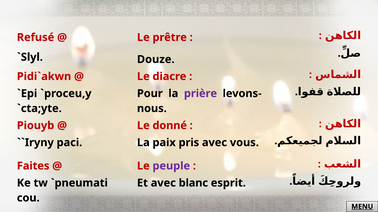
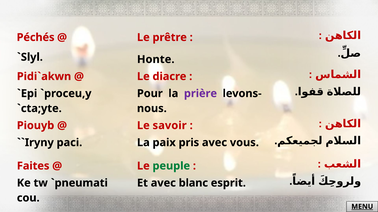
Refusé: Refusé -> Péchés (36, 37)
Douze: Douze -> Honte (156, 60)
donné: donné -> savoir (170, 126)
peuple colour: purple -> green (171, 166)
